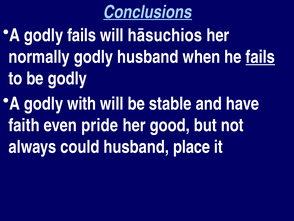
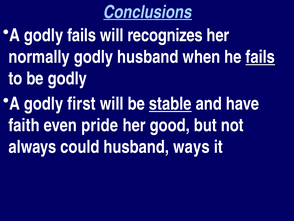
hāsuchios: hāsuchios -> recognizes (165, 35)
with: with -> first (81, 104)
stable underline: none -> present (170, 104)
place: place -> ways (191, 147)
